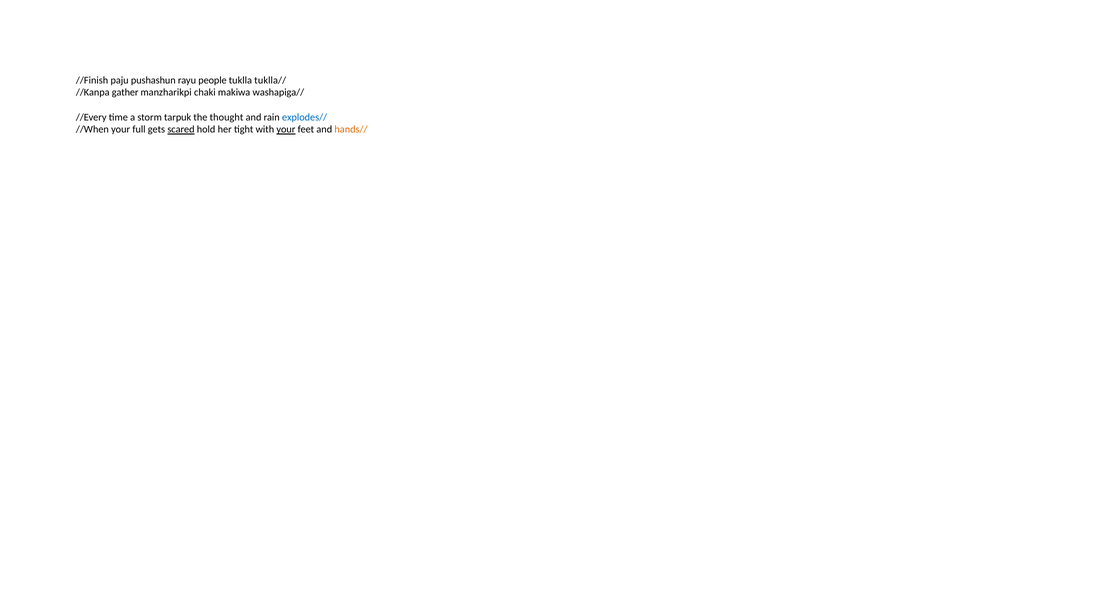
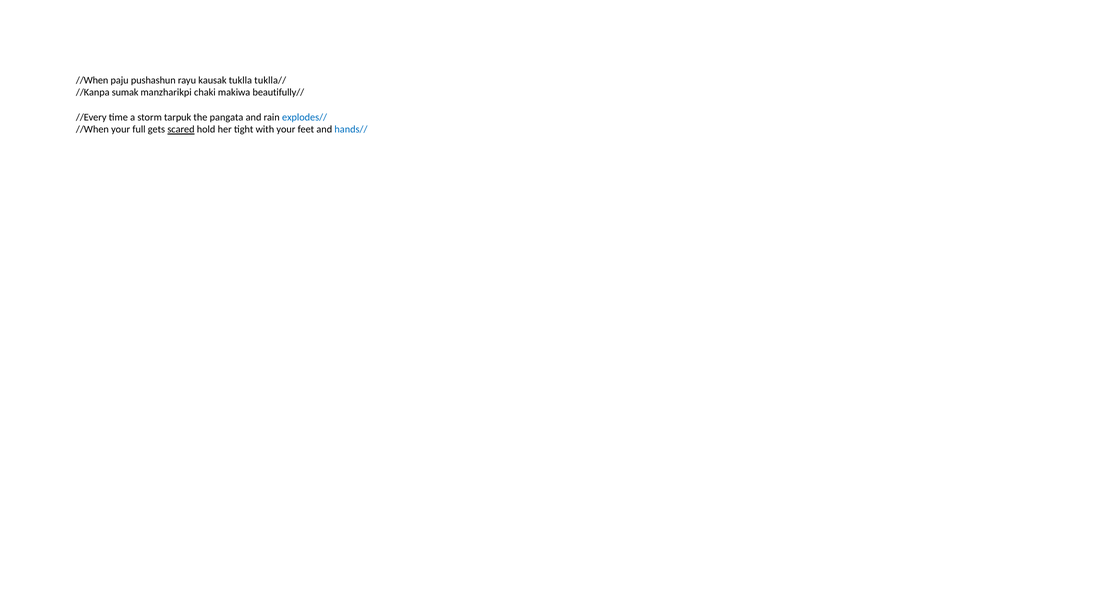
//Finish: //Finish -> //When (92, 80)
people: people -> kausak (212, 80)
gather: gather -> sumak (125, 93)
washapiga//: washapiga// -> beautifully// (278, 93)
thought: thought -> pangata (227, 117)
your underline: present -> none (286, 130)
hands// colour: orange -> blue (351, 130)
